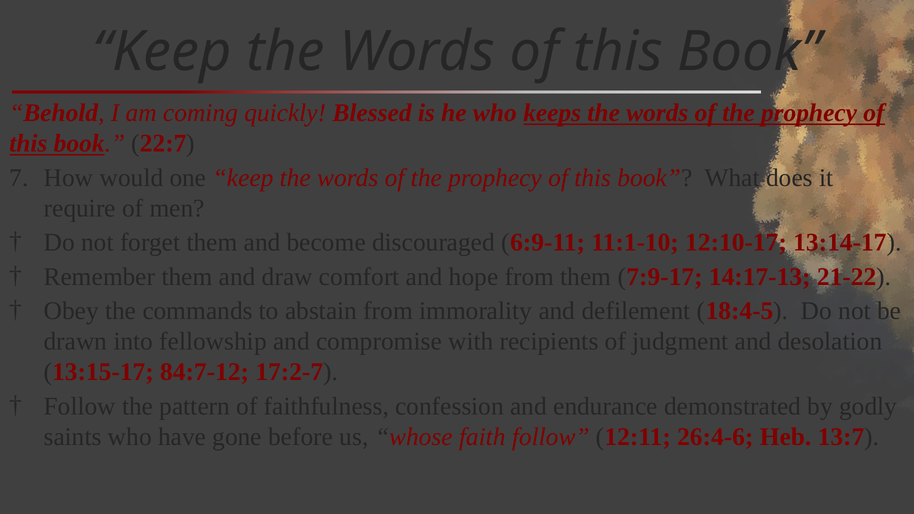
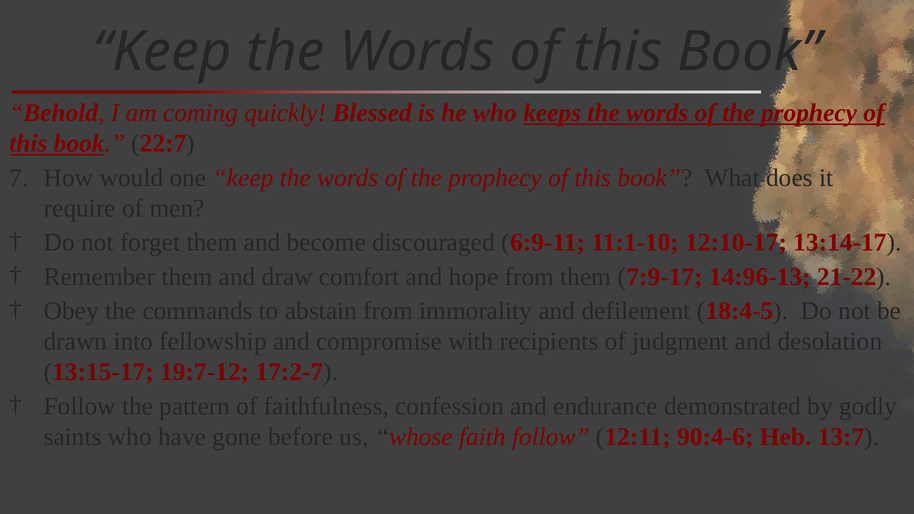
14:17-13: 14:17-13 -> 14:96-13 (760, 277)
84:7-12: 84:7-12 -> 19:7-12 (205, 372)
26:4-6: 26:4-6 -> 90:4-6 (715, 437)
